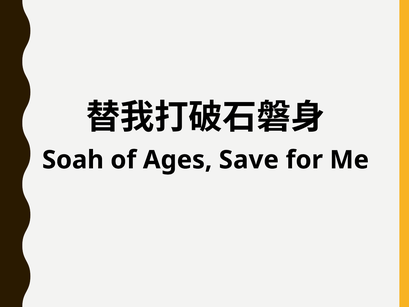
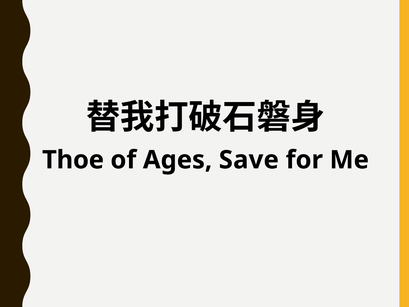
Soah: Soah -> Thoe (73, 160)
